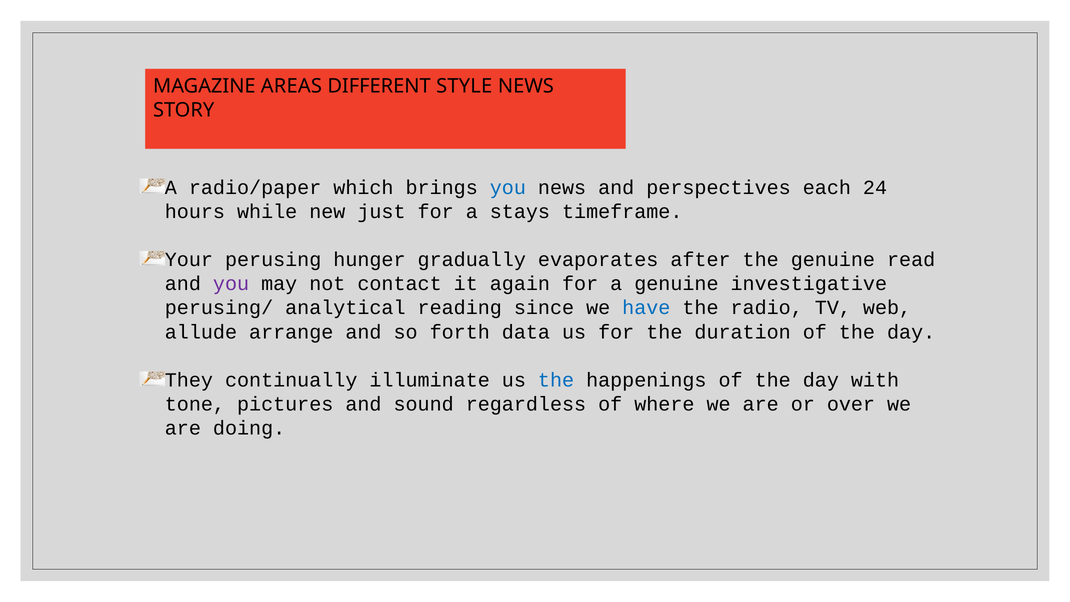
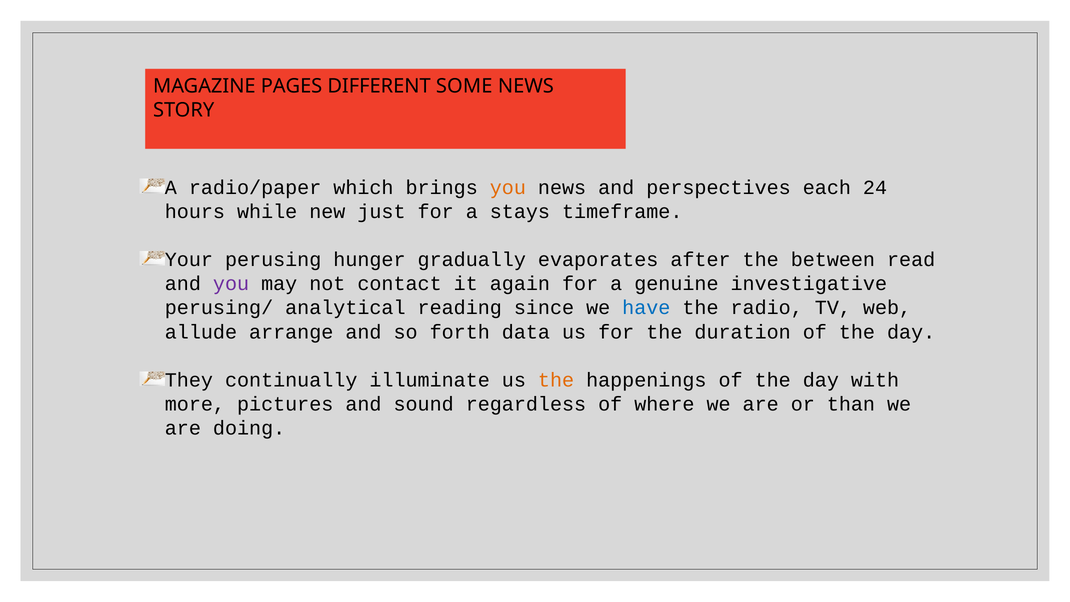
AREAS: AREAS -> PAGES (292, 86)
STYLE: STYLE -> SOME (464, 86)
you colour: blue -> orange (508, 187)
the genuine: genuine -> between (833, 260)
the colour: blue -> orange (556, 380)
tone: tone -> more (195, 404)
over: over -> than (851, 404)
